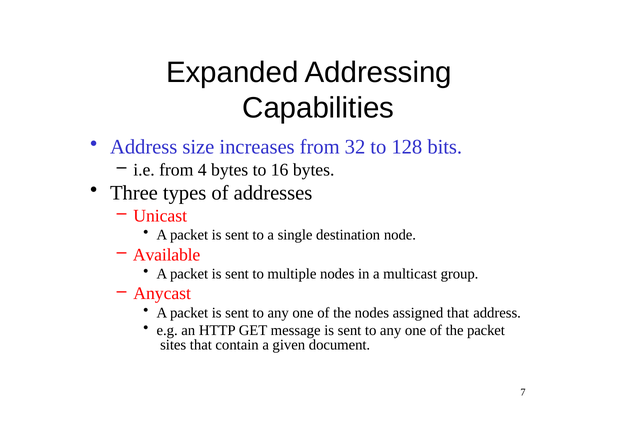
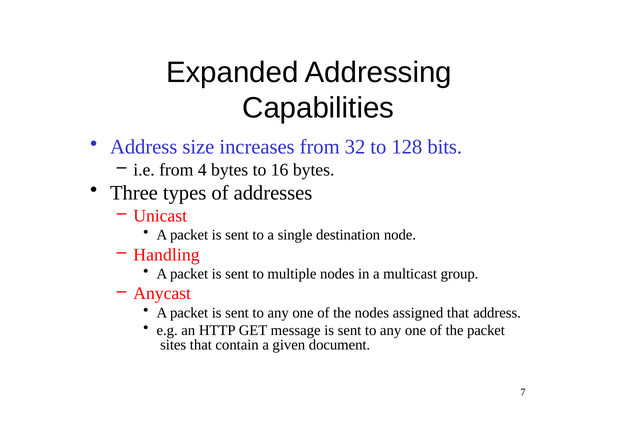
Available: Available -> Handling (167, 255)
